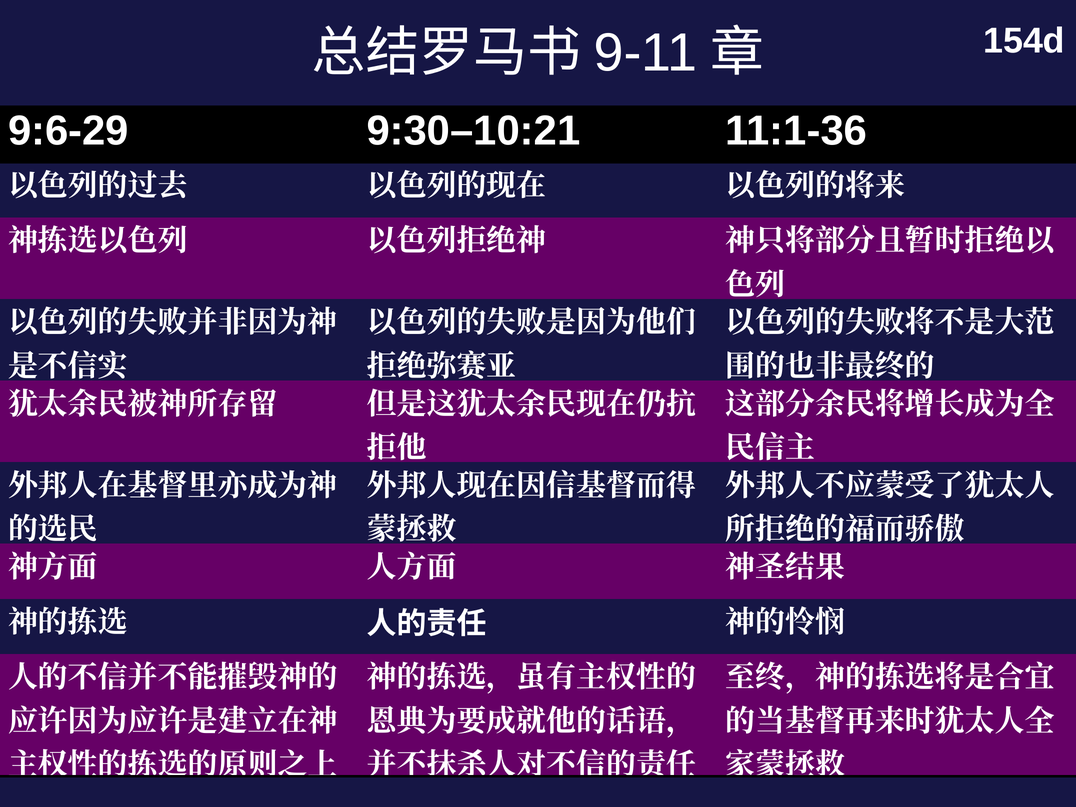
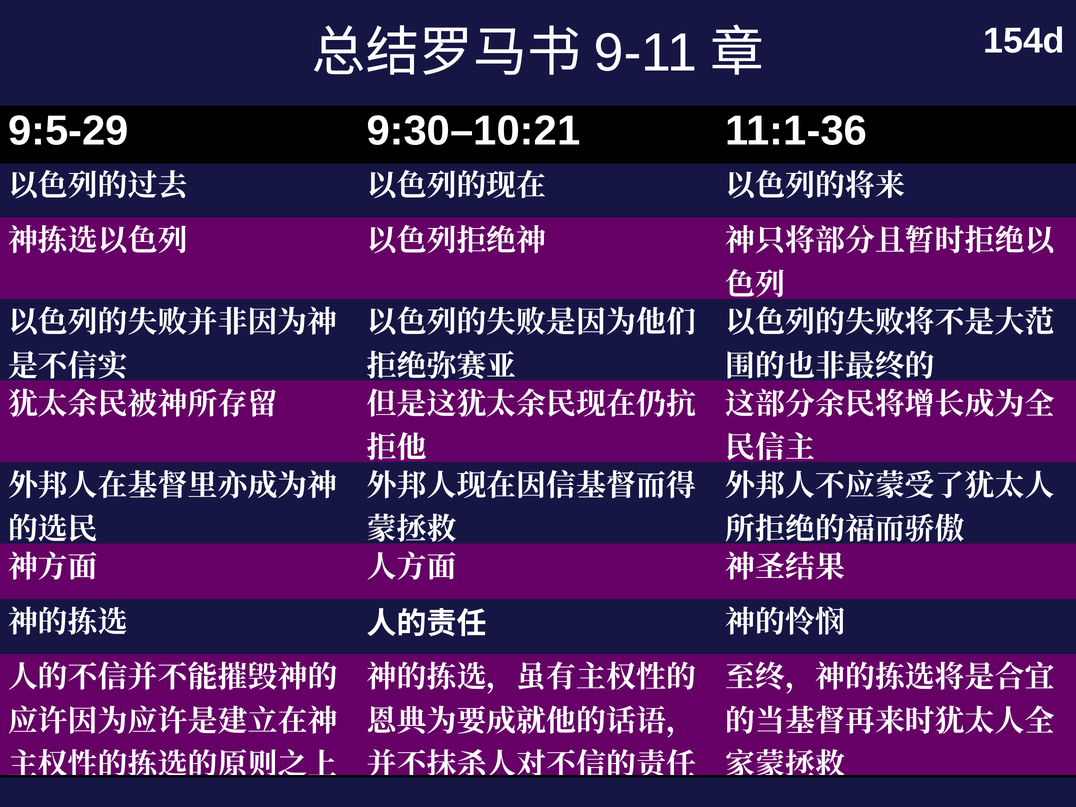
9:6-29: 9:6-29 -> 9:5-29 (68, 131)
